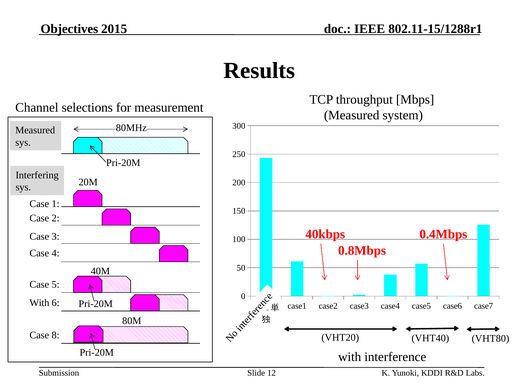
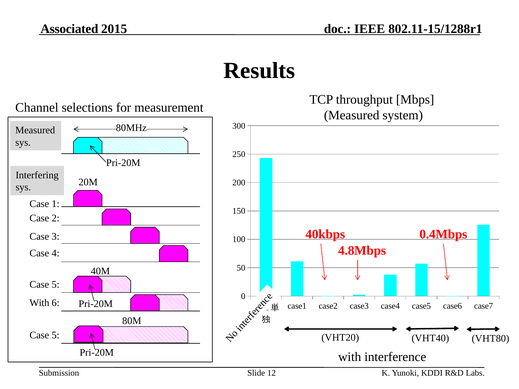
Objectives: Objectives -> Associated (69, 29)
0.8Mbps: 0.8Mbps -> 4.8Mbps (362, 251)
8: 8 -> 5 (56, 335)
